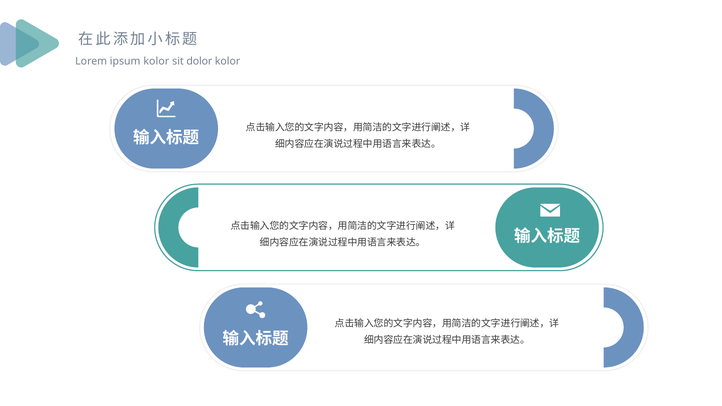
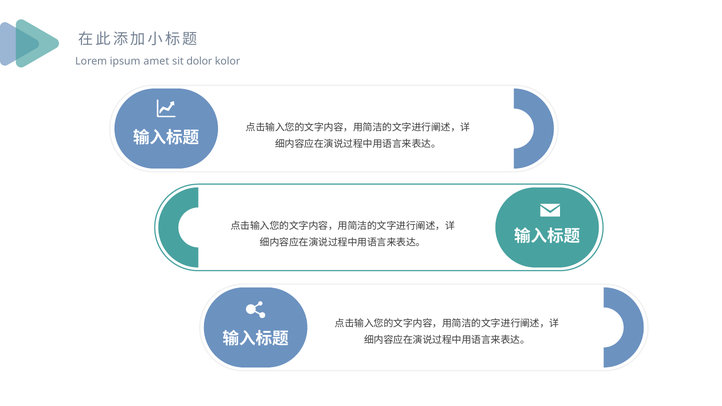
ipsum kolor: kolor -> amet (156, 61)
